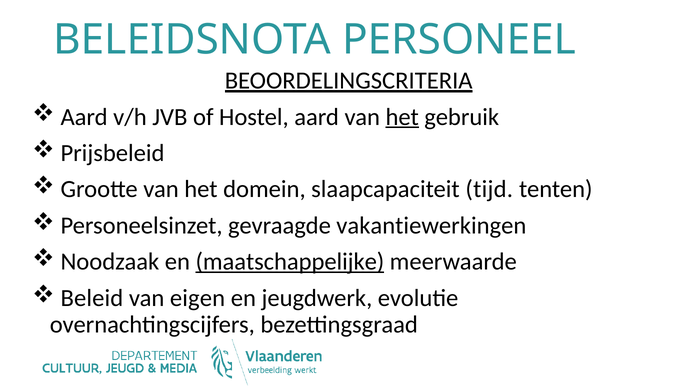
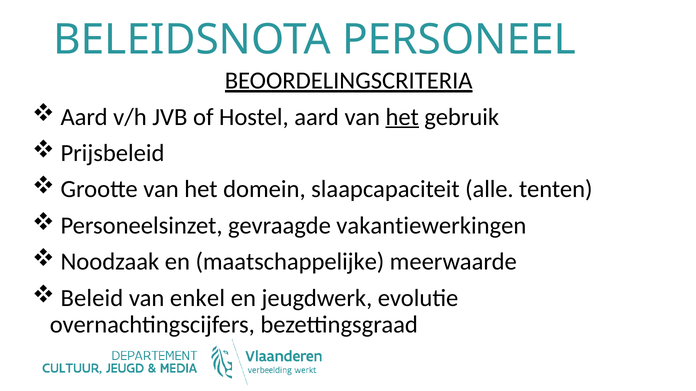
tijd: tijd -> alle (489, 190)
maatschappelijke underline: present -> none (290, 262)
eigen: eigen -> enkel (197, 298)
